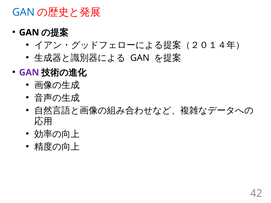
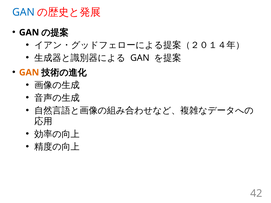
GAN colour: purple -> orange (29, 73)
